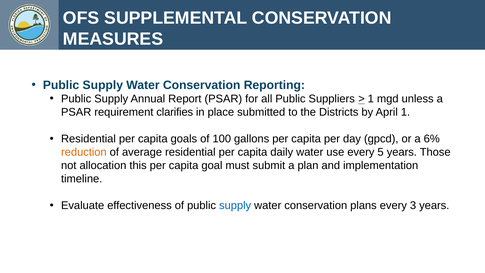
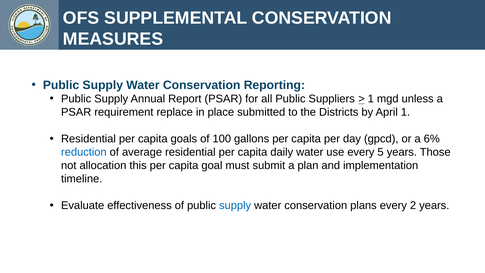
clarifies: clarifies -> replace (175, 112)
reduction colour: orange -> blue (84, 152)
3: 3 -> 2 (413, 206)
